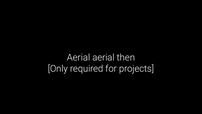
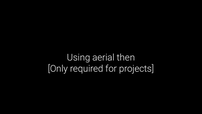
Aerial: Aerial -> Using (79, 57)
